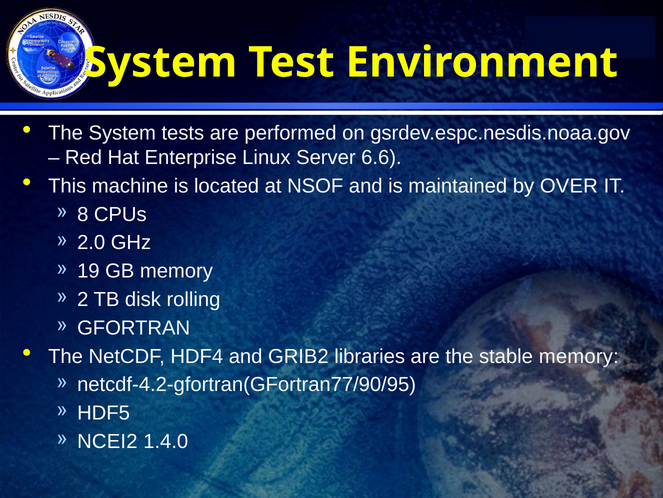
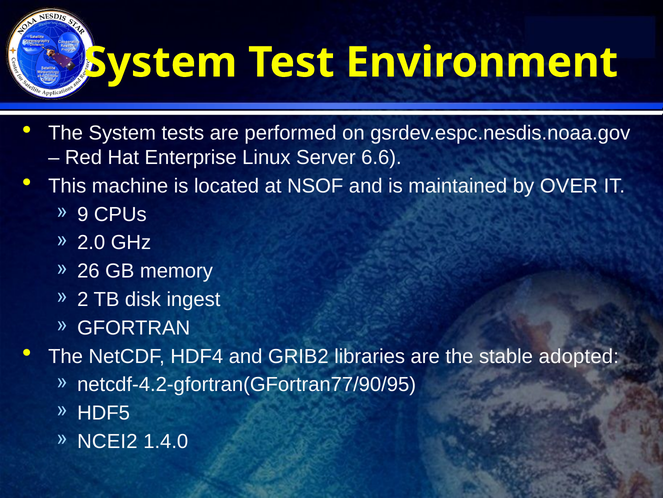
8: 8 -> 9 (83, 214)
19: 19 -> 26 (88, 271)
rolling: rolling -> ingest (193, 299)
stable memory: memory -> adopted (579, 356)
